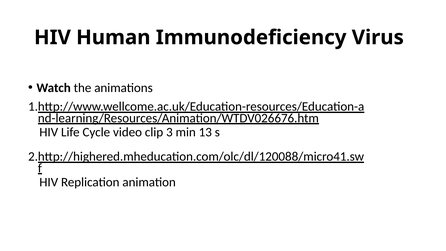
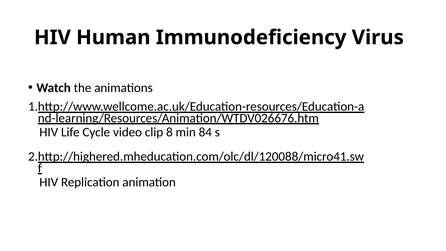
3: 3 -> 8 (169, 132)
13: 13 -> 84 (205, 132)
